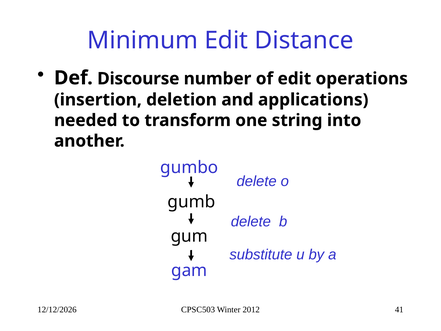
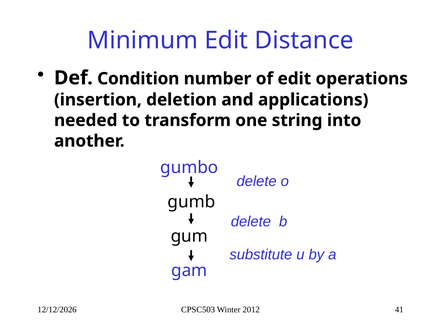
Discourse: Discourse -> Condition (138, 79)
